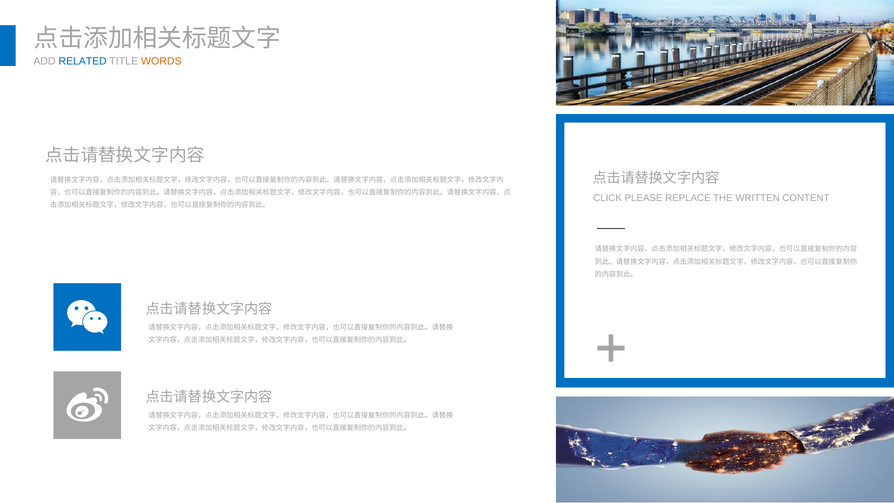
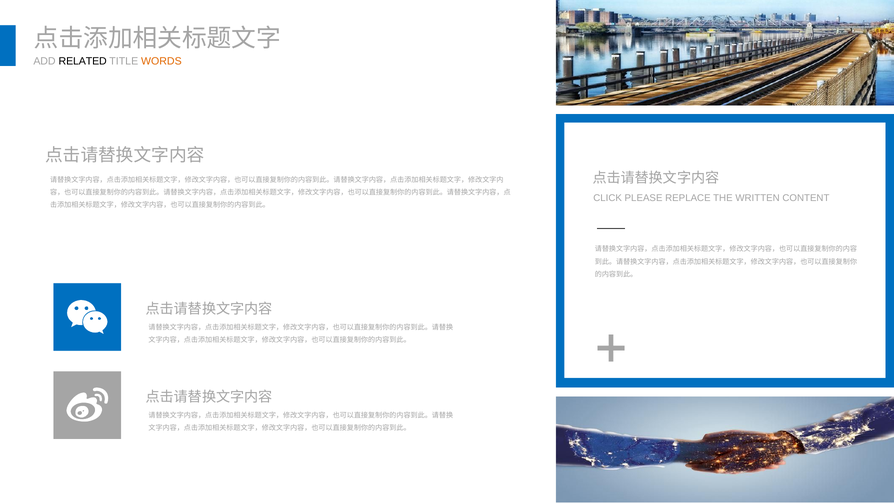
RELATED colour: blue -> black (83, 61)
